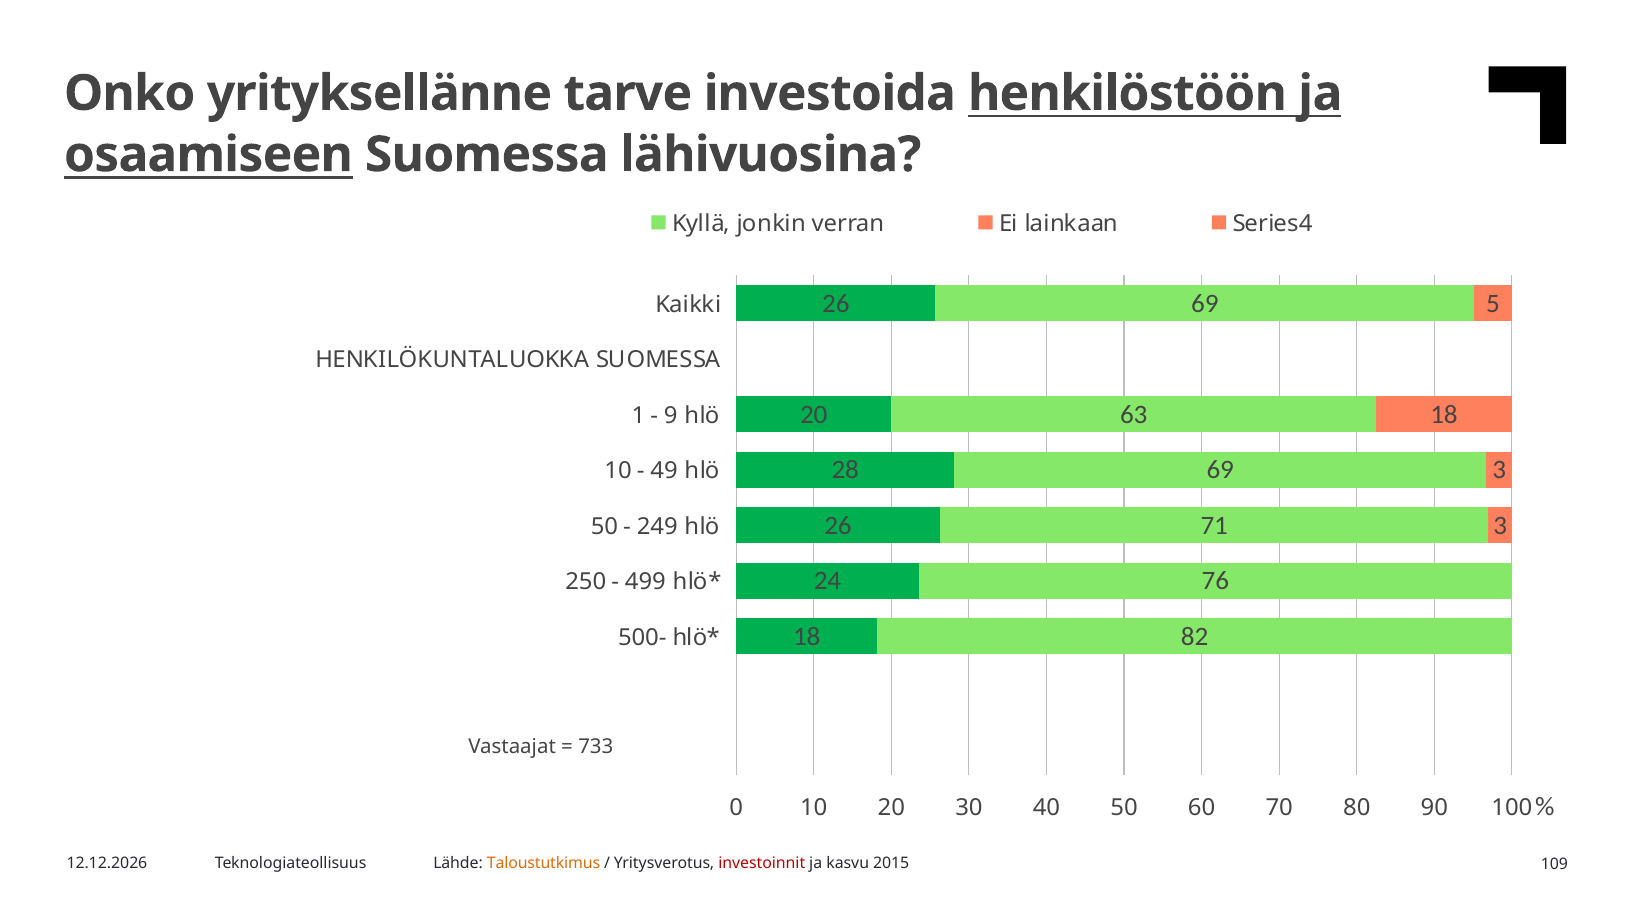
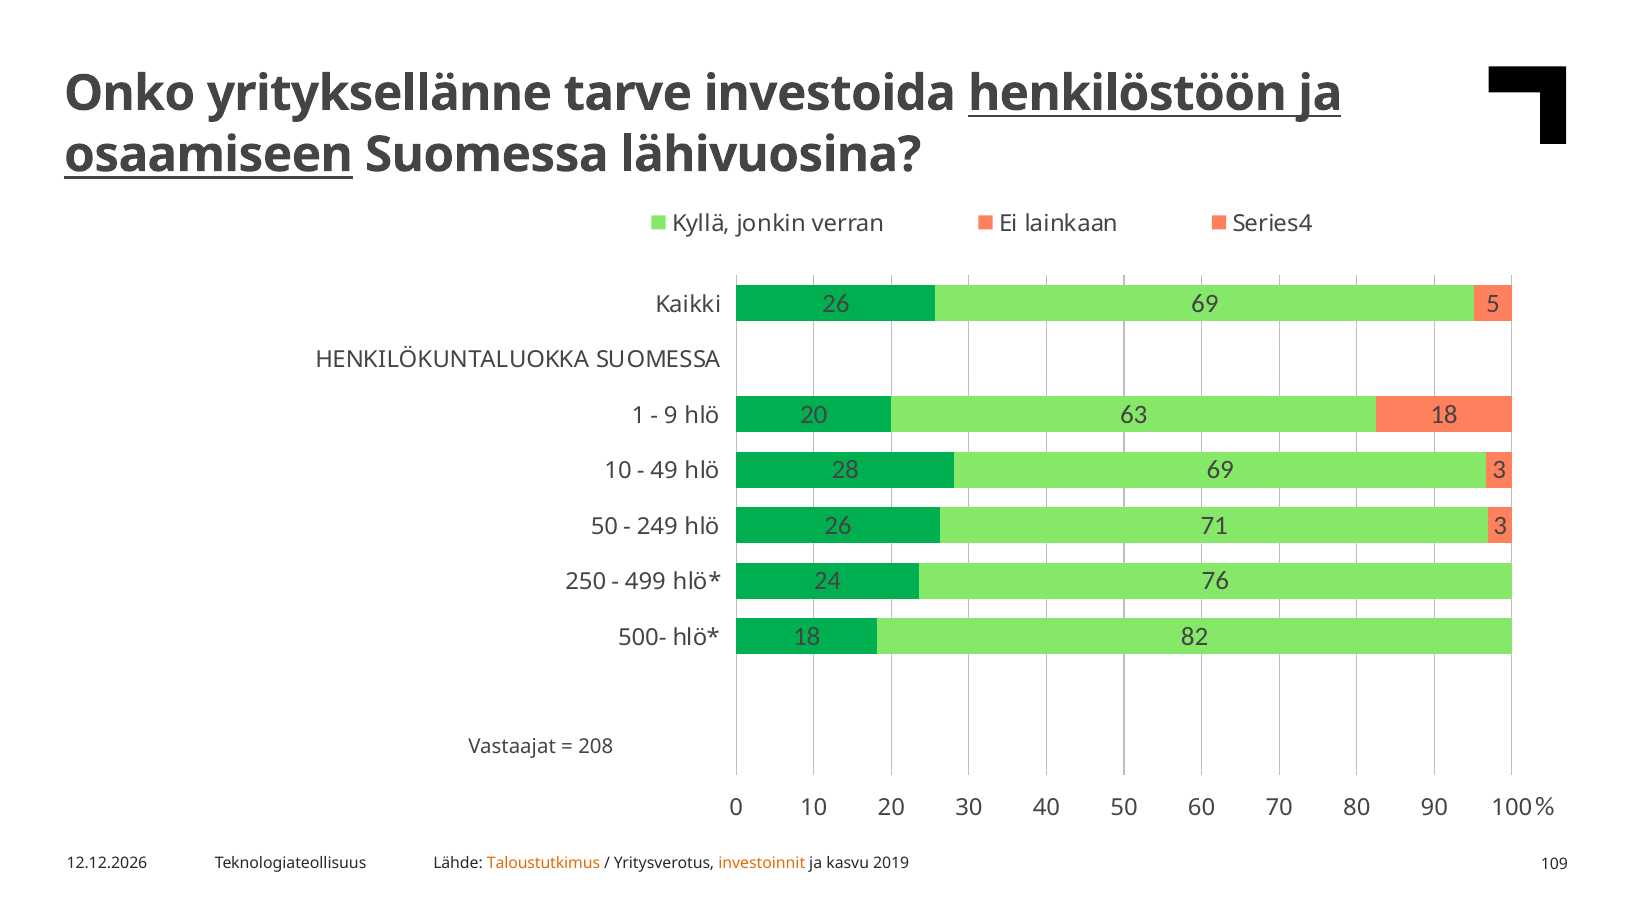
733: 733 -> 208 (596, 747)
investoinnit colour: red -> orange (762, 863)
2015: 2015 -> 2019 (891, 863)
